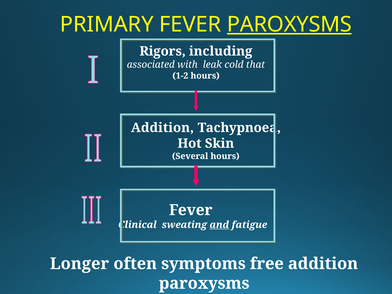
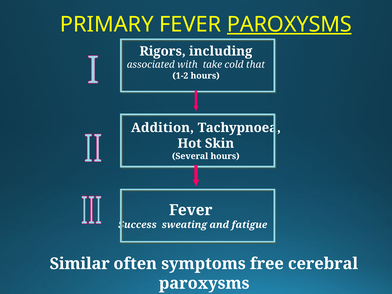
leak: leak -> take (212, 65)
Clinical: Clinical -> Success (137, 225)
and underline: present -> none (219, 225)
Longer: Longer -> Similar (80, 264)
free addition: addition -> cerebral (323, 264)
